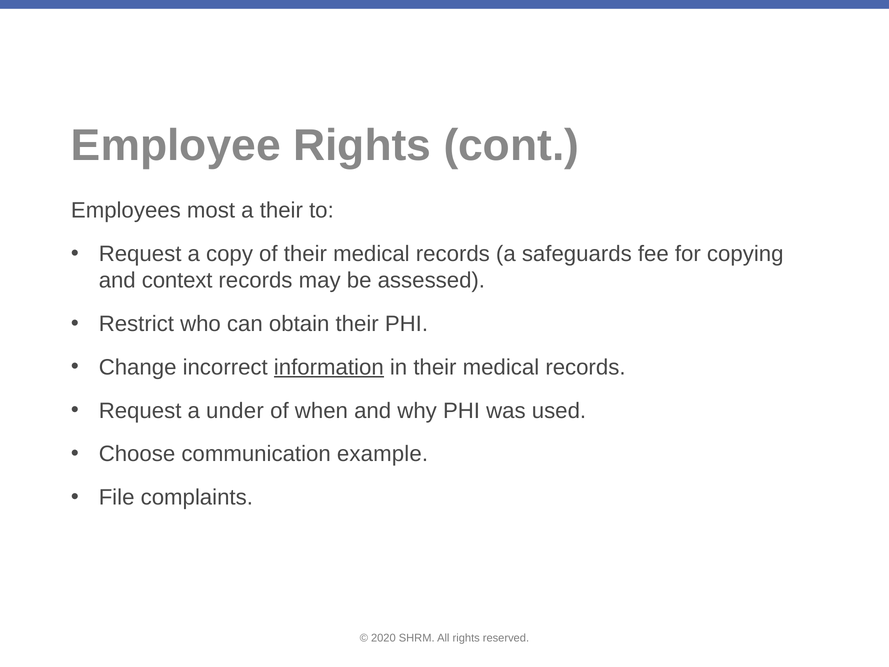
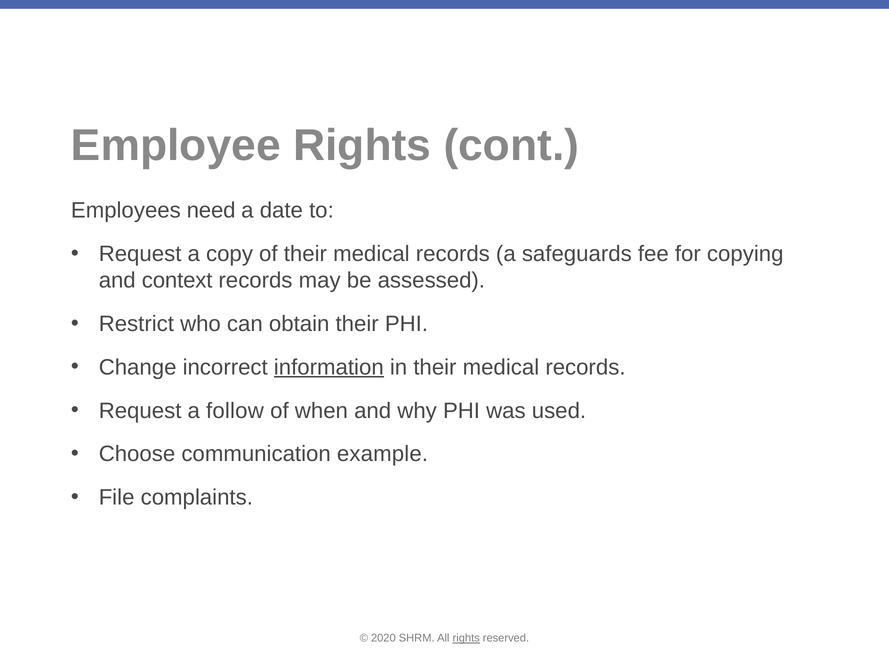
most: most -> need (211, 210)
a their: their -> date (281, 210)
under: under -> follow (235, 411)
rights underline: none -> present (466, 638)
